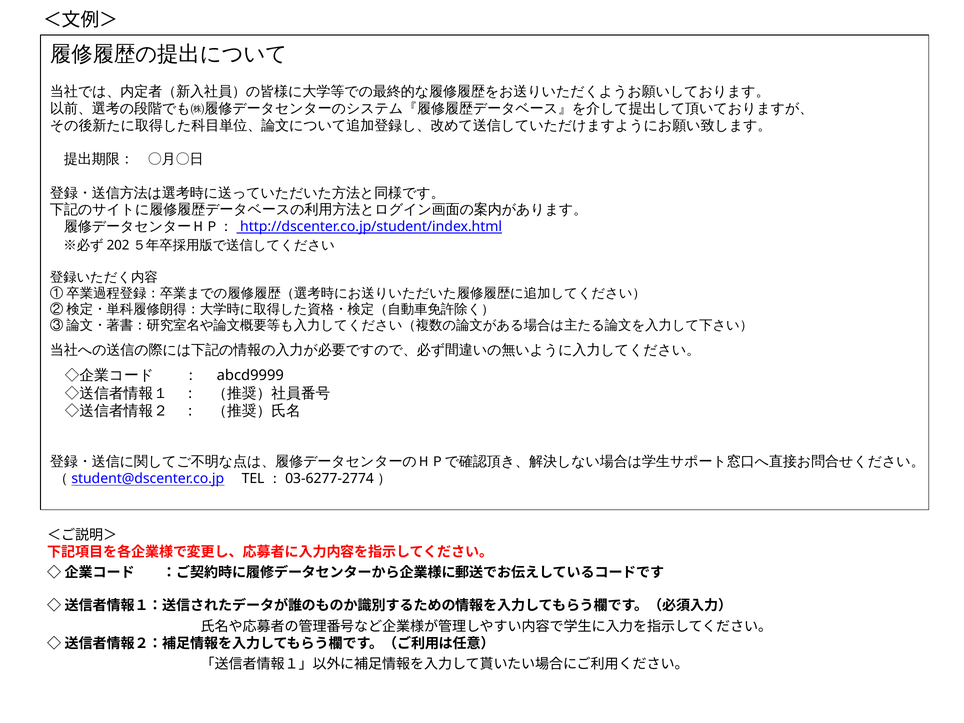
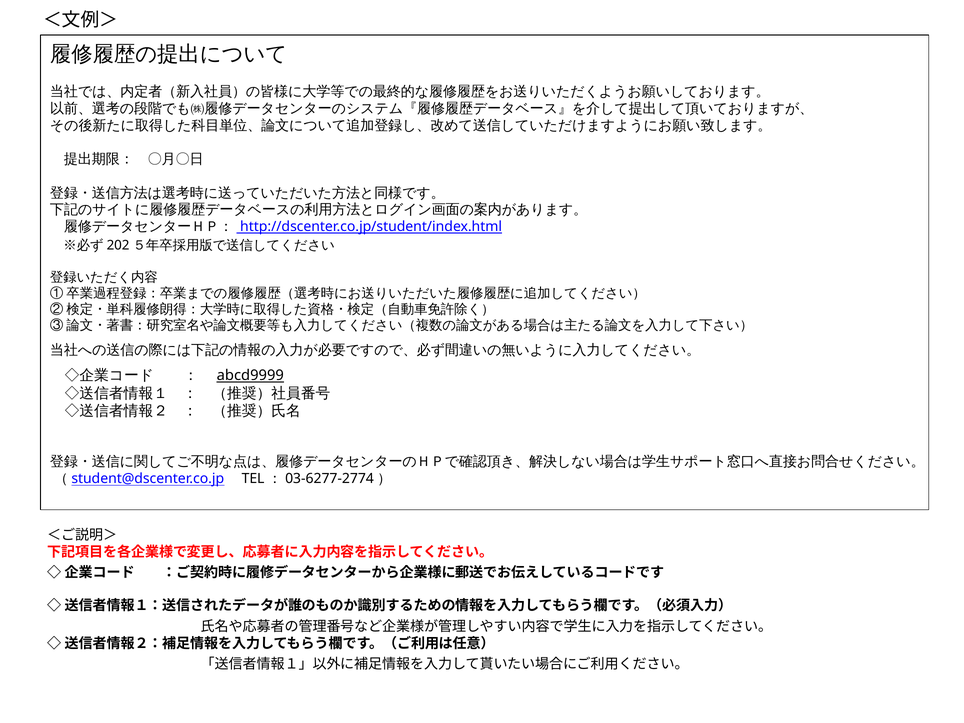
abcd9999 underline: none -> present (250, 376)
